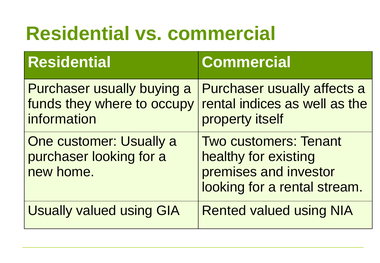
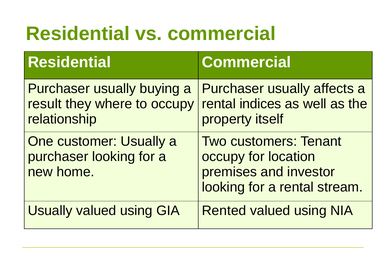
funds: funds -> result (45, 104)
information: information -> relationship (62, 119)
healthy: healthy -> occupy (223, 157)
existing: existing -> location (292, 157)
